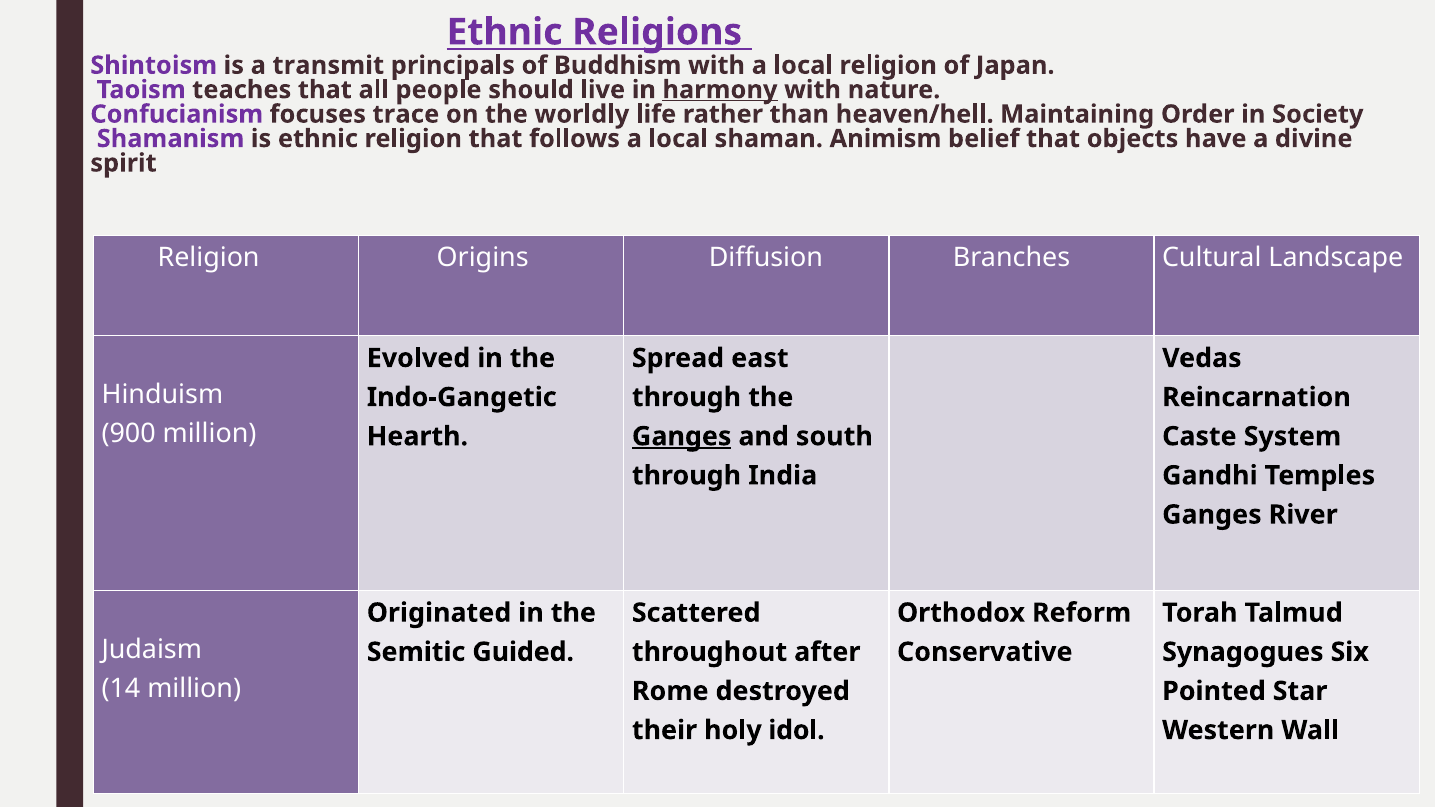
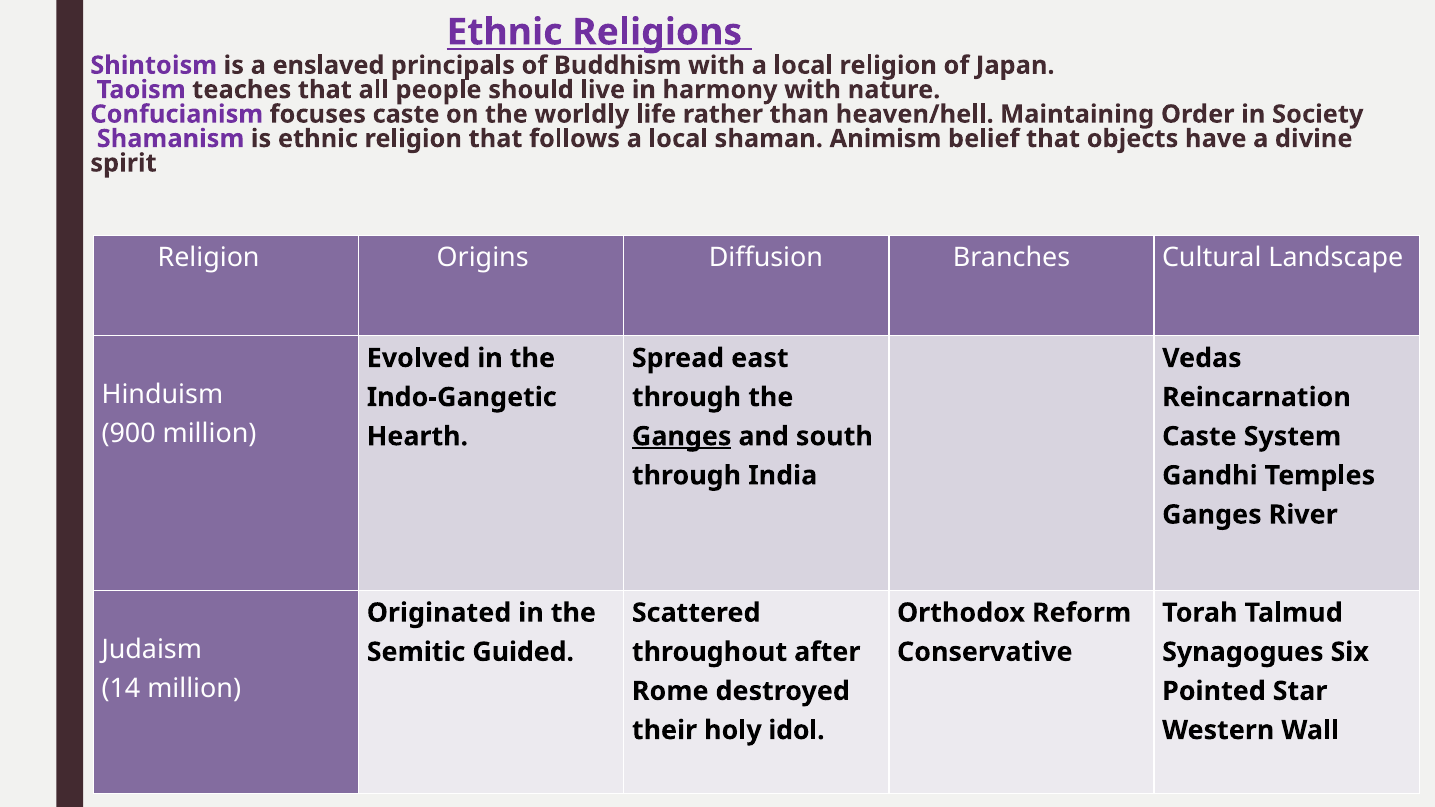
transmit: transmit -> enslaved (328, 65)
harmony underline: present -> none (720, 90)
focuses trace: trace -> caste (406, 114)
